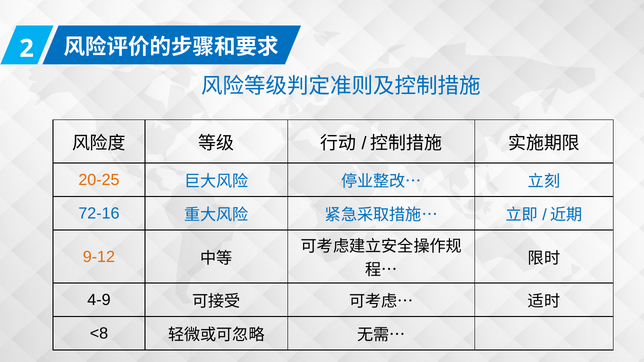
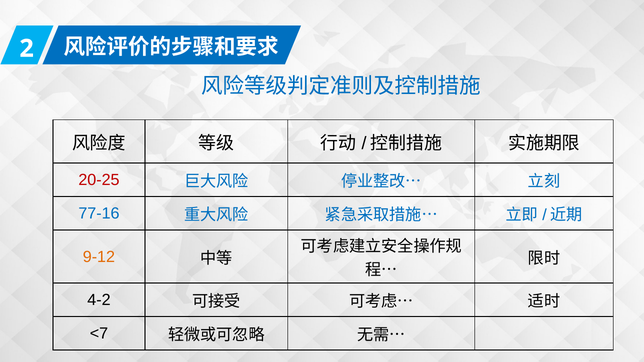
20-25 colour: orange -> red (99, 180)
72-16: 72-16 -> 77-16 (99, 214)
4-9: 4-9 -> 4-2 (99, 300)
<8: <8 -> <7 (99, 334)
